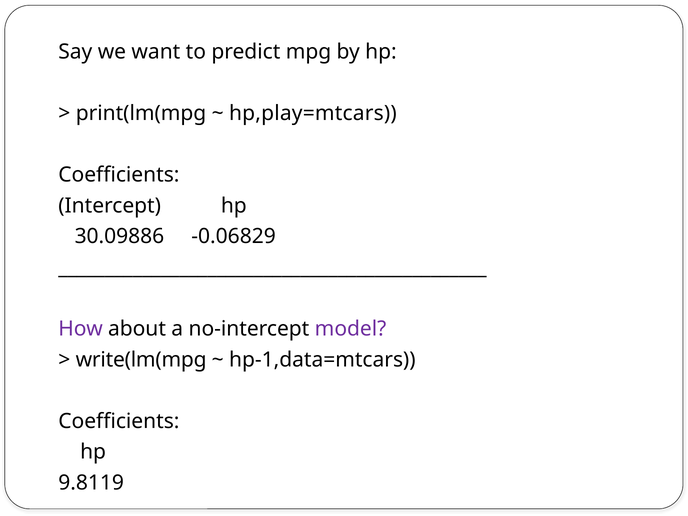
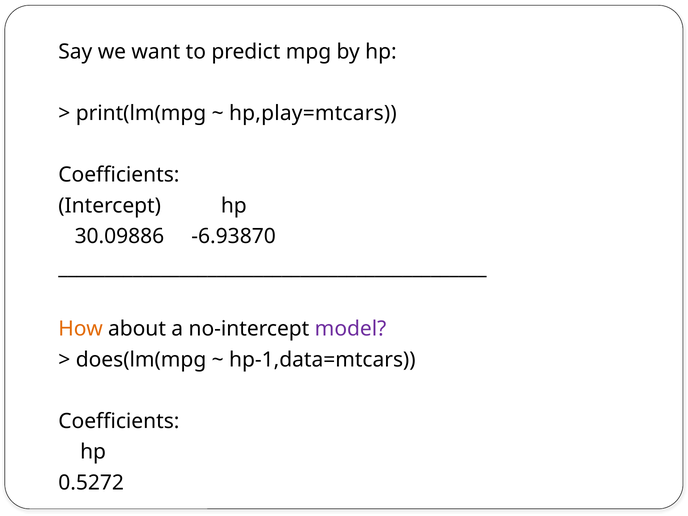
-0.06829: -0.06829 -> -6.93870 (234, 236)
How colour: purple -> orange (81, 329)
write(lm(mpg: write(lm(mpg -> does(lm(mpg (141, 360)
9.8119: 9.8119 -> 0.5272 (91, 483)
